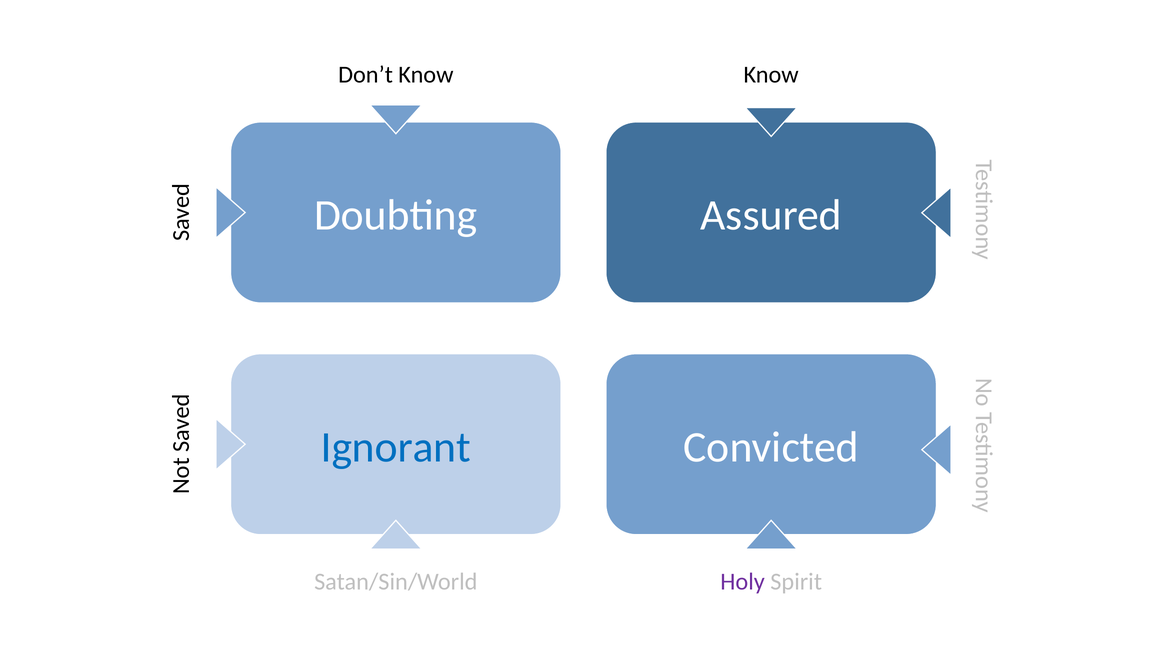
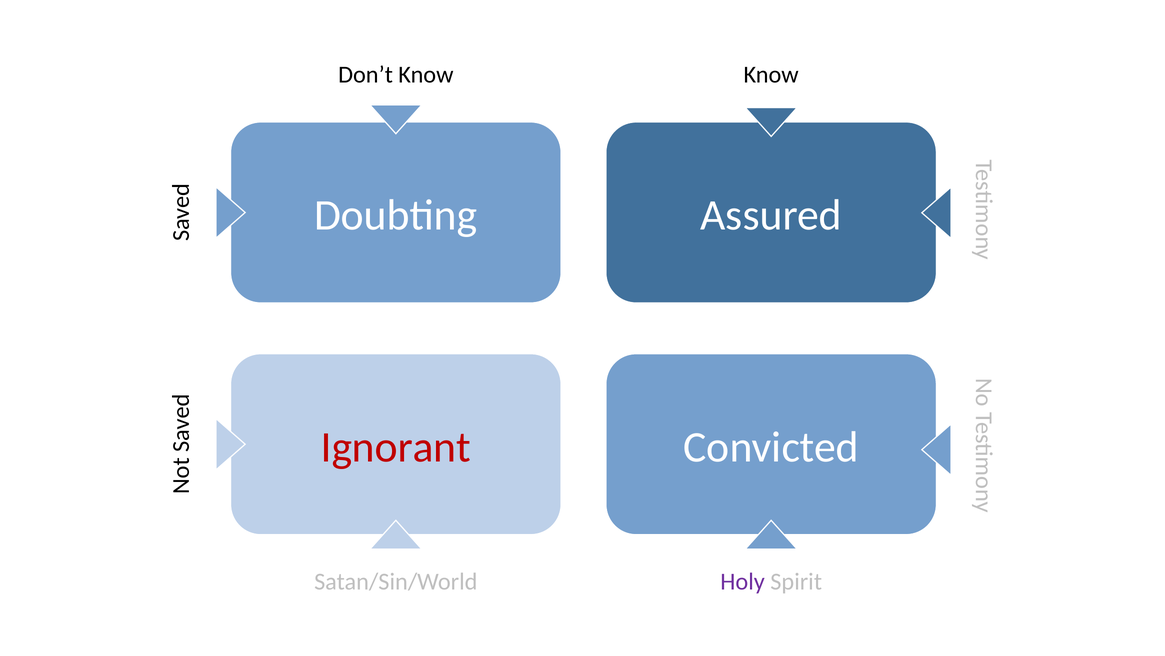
Ignorant colour: blue -> red (396, 447)
